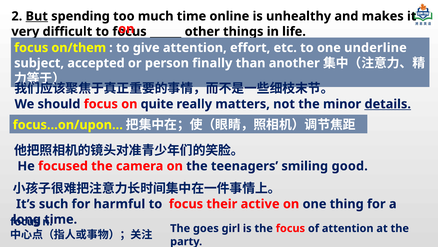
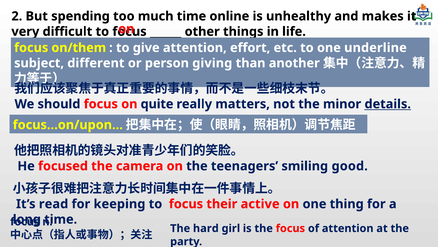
But underline: present -> none (37, 16)
accepted: accepted -> different (96, 63)
finally: finally -> giving (212, 63)
such: such -> read (54, 203)
harmful: harmful -> keeping (119, 203)
goes: goes -> hard (206, 228)
